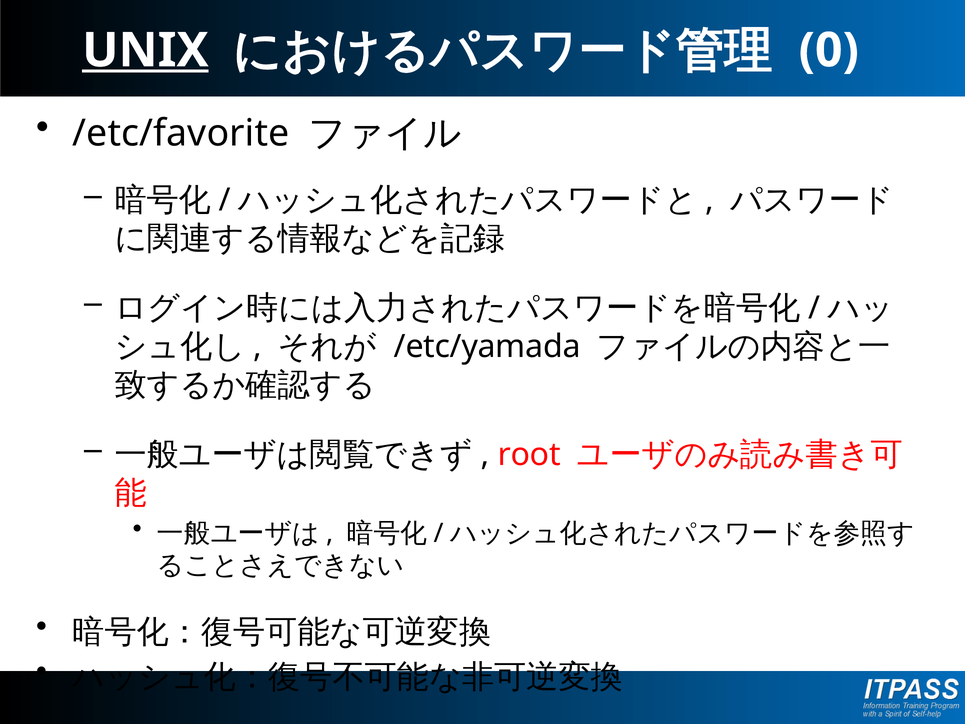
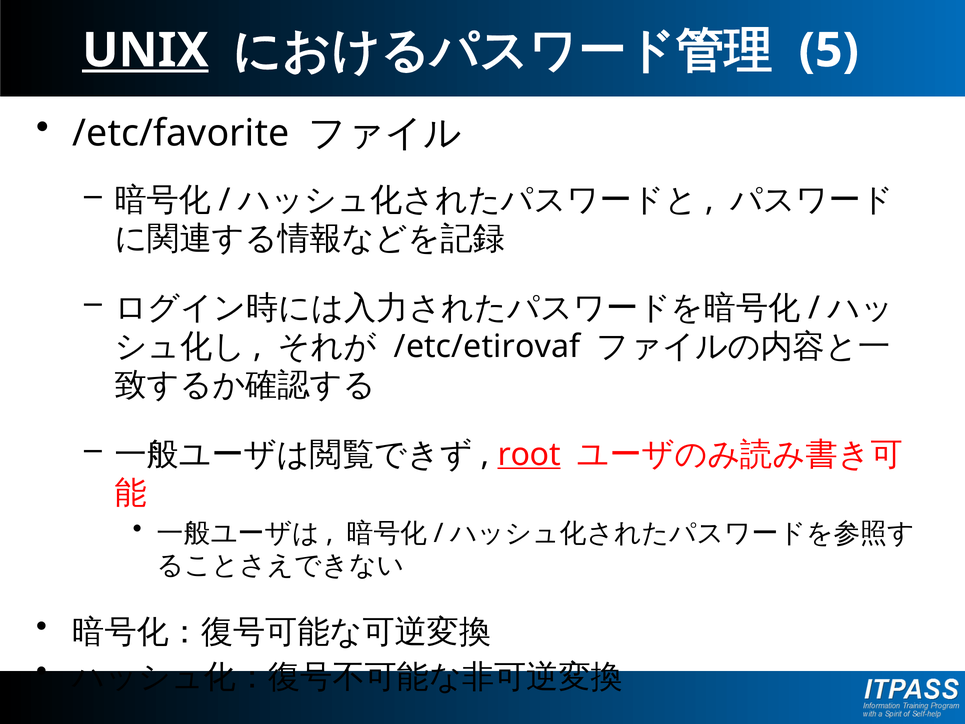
0: 0 -> 5 (829, 50)
/etc/yamada: /etc/yamada -> /etc/etirovaf (487, 347)
root underline: none -> present (529, 454)
